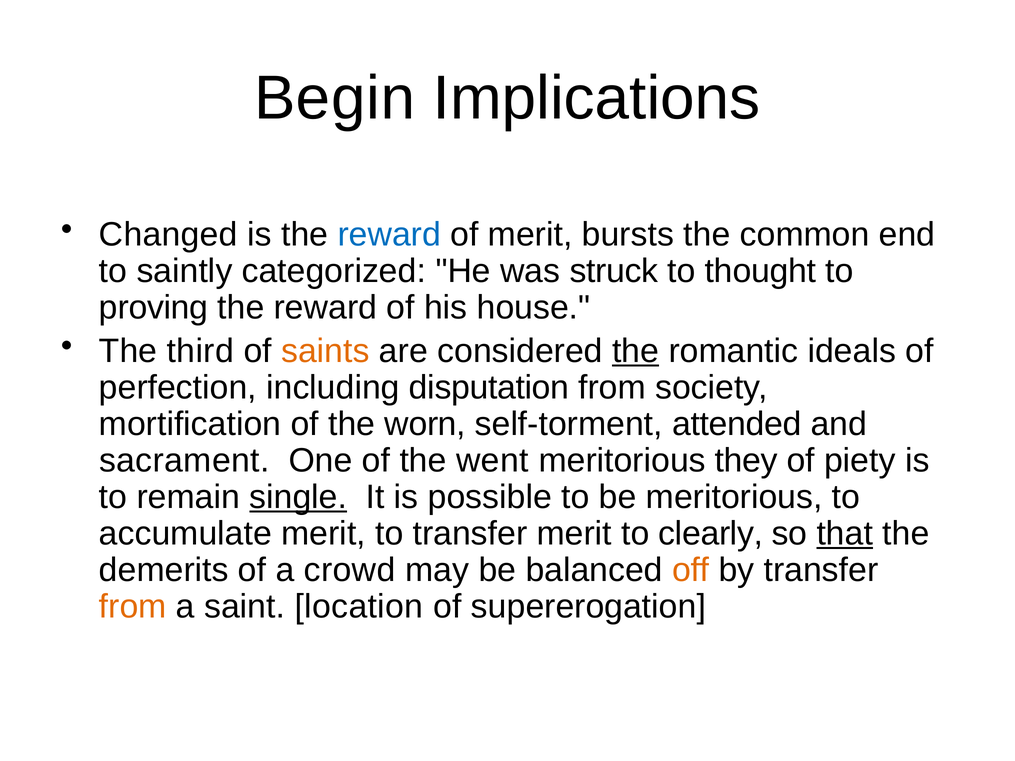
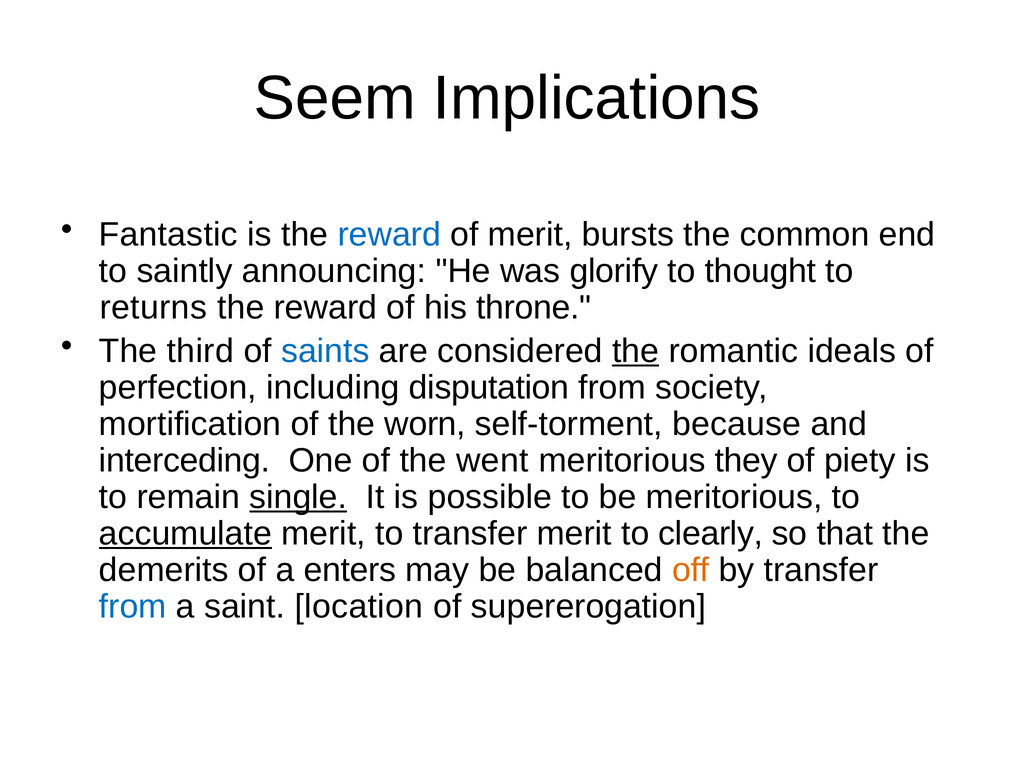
Begin: Begin -> Seem (335, 98)
Changed: Changed -> Fantastic (168, 235)
categorized: categorized -> announcing (334, 271)
struck: struck -> glorify (614, 271)
proving: proving -> returns (153, 308)
house: house -> throne (534, 308)
saints colour: orange -> blue (325, 351)
attended: attended -> because (737, 424)
sacrament: sacrament -> interceding (185, 461)
accumulate underline: none -> present (185, 534)
that underline: present -> none (845, 534)
crowd: crowd -> enters (350, 570)
from colour: orange -> blue (133, 607)
